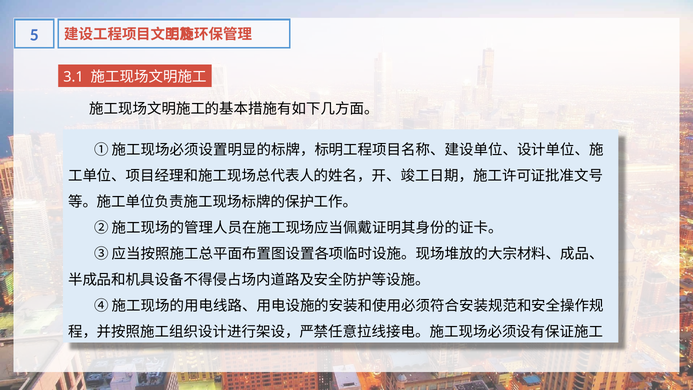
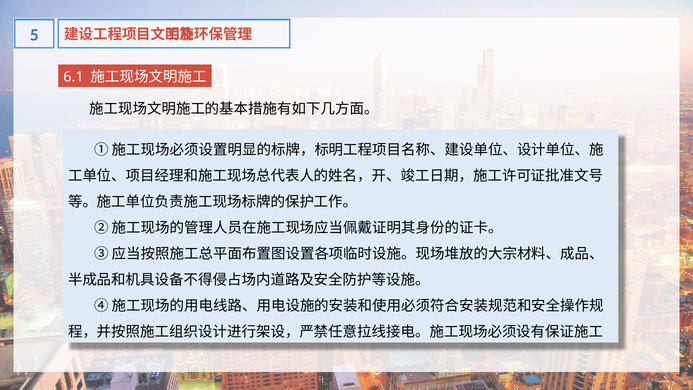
3.1: 3.1 -> 6.1 (73, 77)
